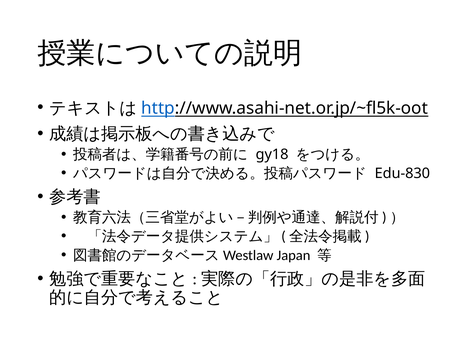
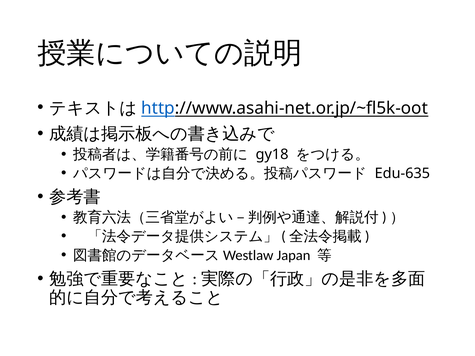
Edu-830: Edu-830 -> Edu-635 (402, 173)
